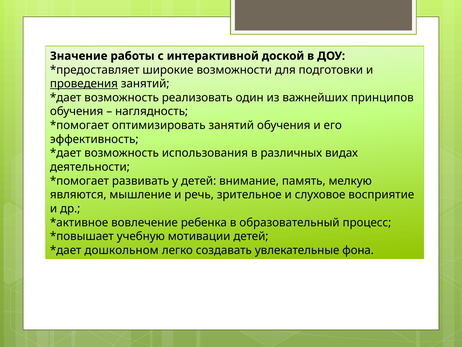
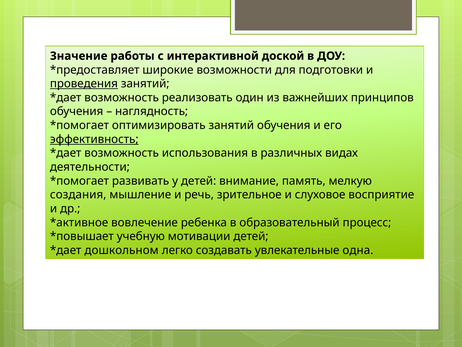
эффективность underline: none -> present (94, 139)
являются: являются -> создания (78, 195)
фона: фона -> одна (358, 250)
